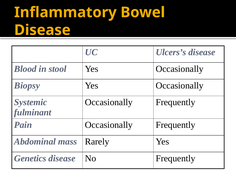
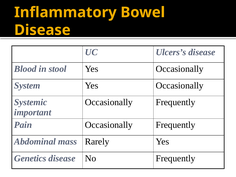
Biopsy: Biopsy -> System (27, 86)
fulminant: fulminant -> important (33, 112)
